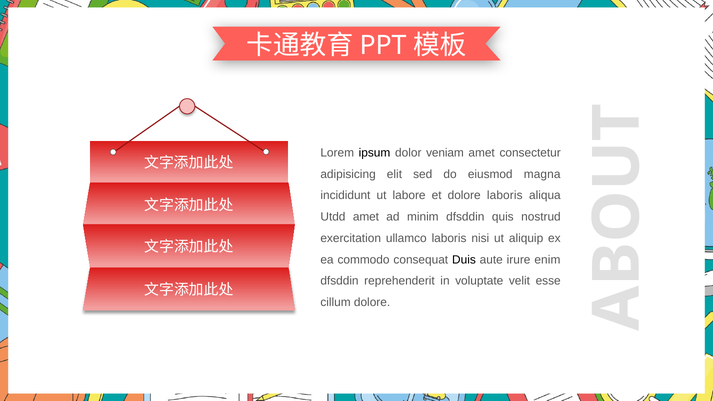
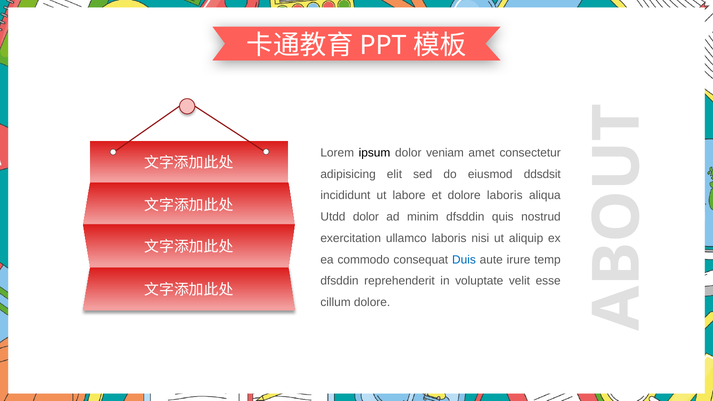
magna: magna -> ddsdsit (542, 174)
Utdd amet: amet -> dolor (366, 217)
Duis colour: black -> blue (464, 260)
enim: enim -> temp (548, 260)
